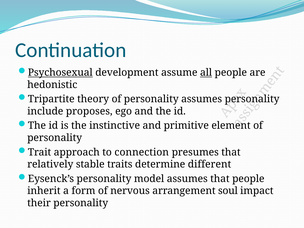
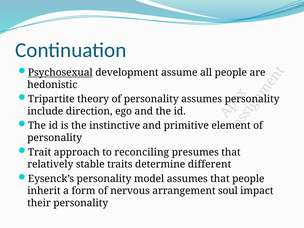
all underline: present -> none (206, 73)
proposes: proposes -> direction (89, 111)
connection: connection -> reconciling (142, 152)
